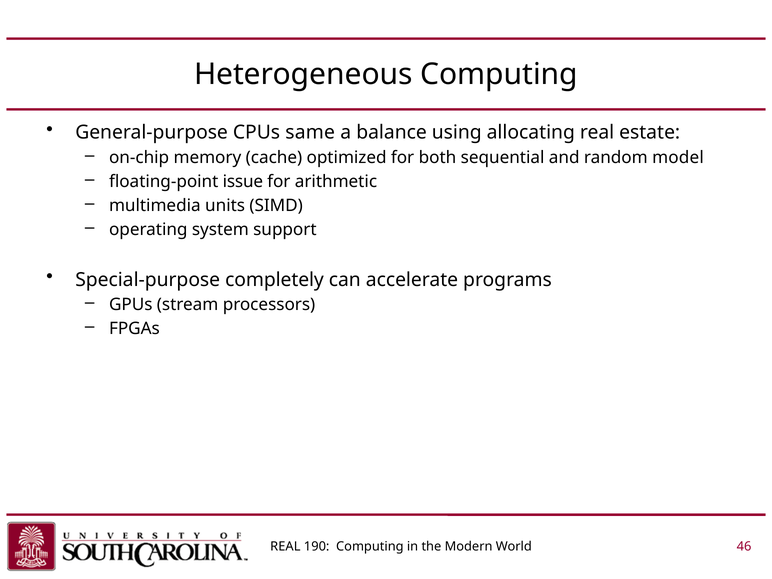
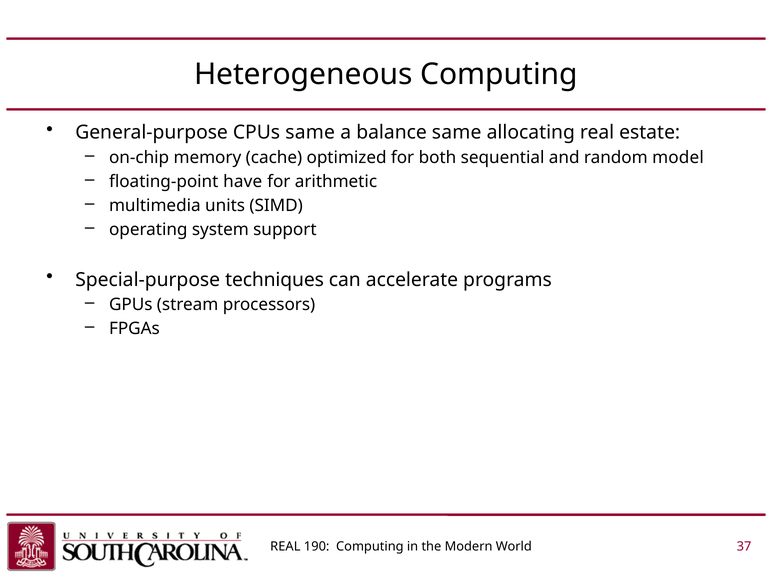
balance using: using -> same (457, 133)
issue: issue -> have (243, 182)
completely: completely -> techniques (275, 280)
46: 46 -> 37 (744, 546)
